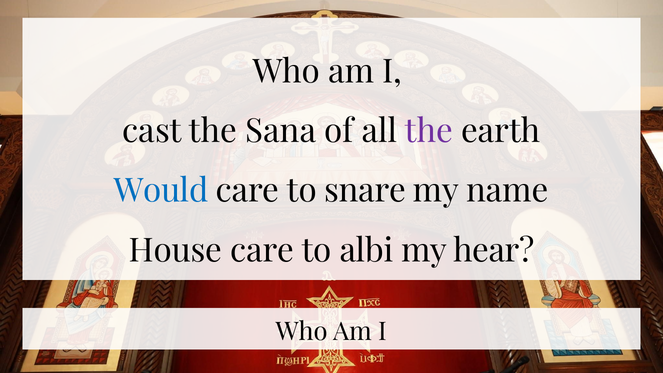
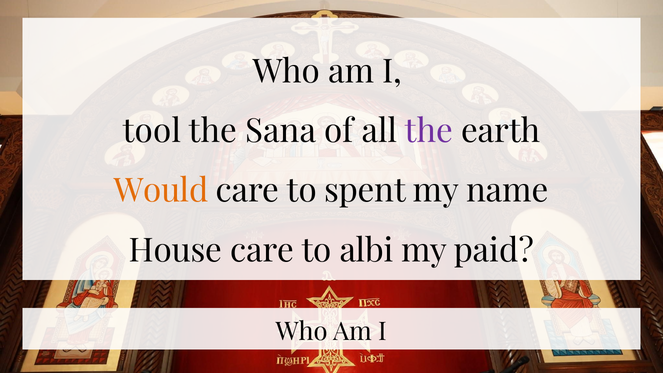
cast: cast -> tool (152, 131)
Would colour: blue -> orange (161, 191)
snare: snare -> spent (365, 191)
hear: hear -> paid (494, 251)
